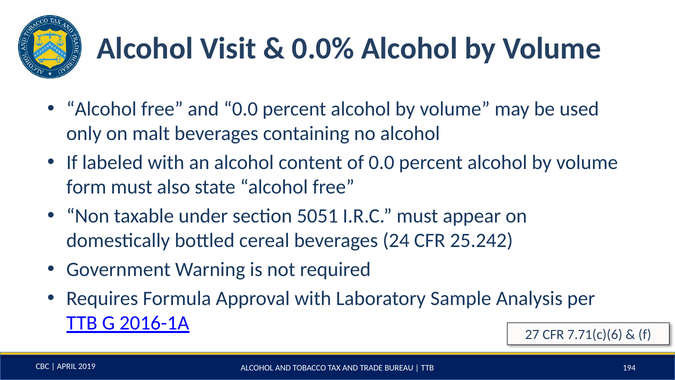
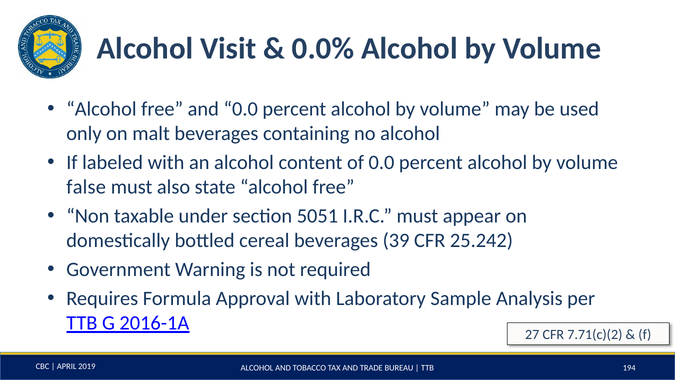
form: form -> false (86, 187)
24: 24 -> 39 (396, 240)
7.71(c)(6: 7.71(c)(6 -> 7.71(c)(2 (595, 334)
